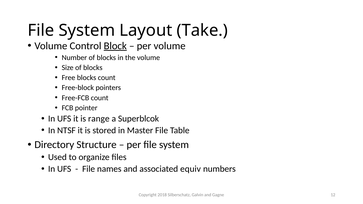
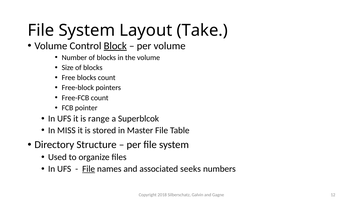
NTSF: NTSF -> MISS (66, 130)
File underline: none -> present (89, 169)
equiv: equiv -> seeks (191, 169)
